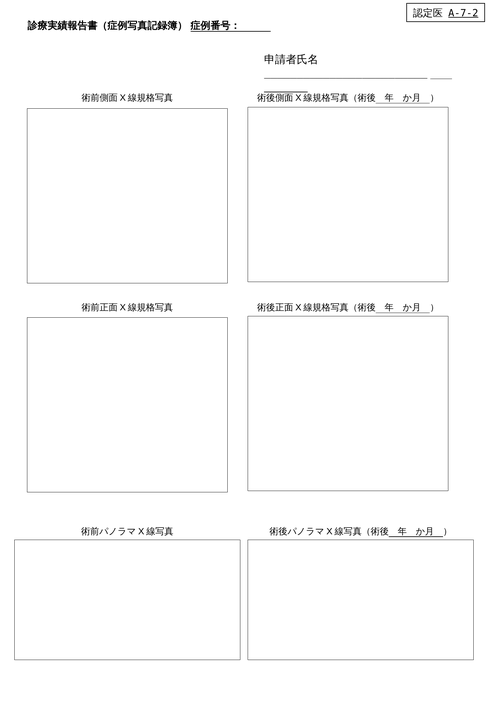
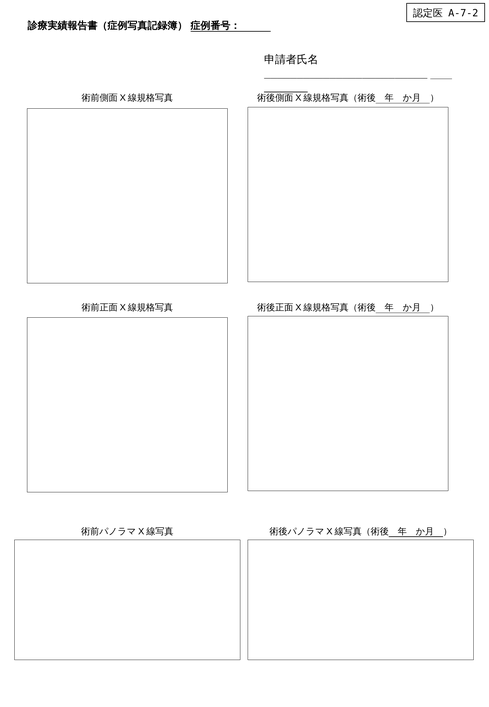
A-7-2 underline: present -> none (463, 13)
